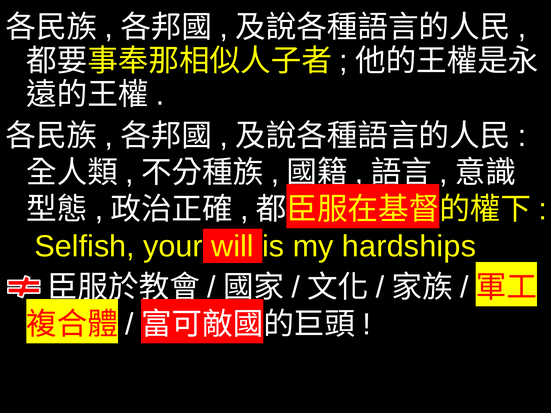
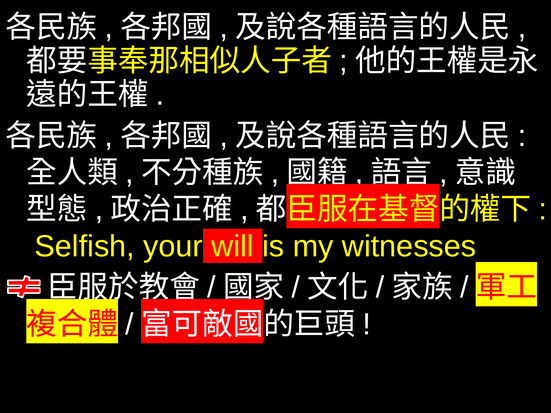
hardships: hardships -> witnesses (409, 246)
